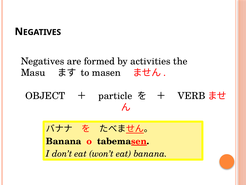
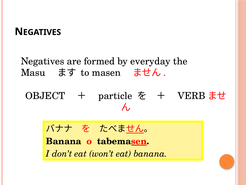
activities: activities -> everyday (150, 61)
